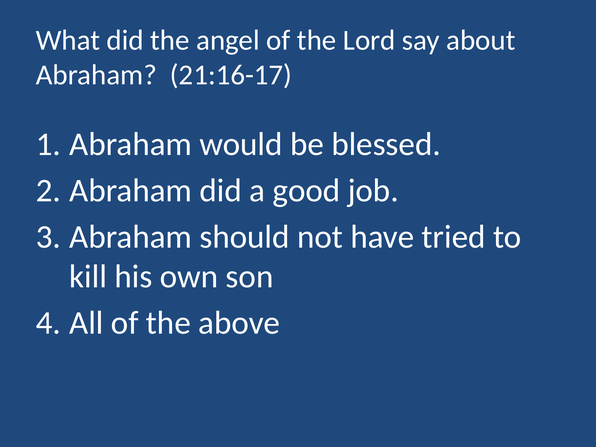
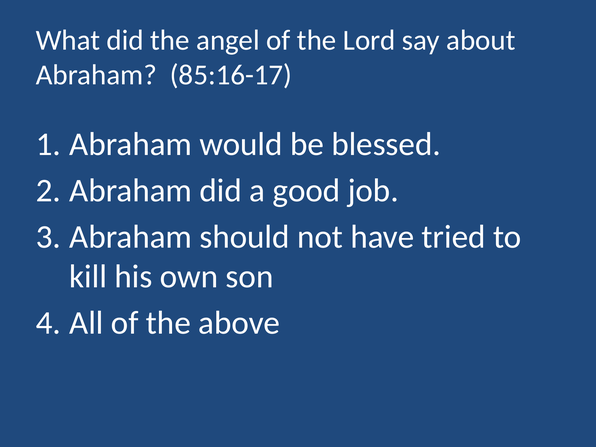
21:16-17: 21:16-17 -> 85:16-17 (231, 75)
